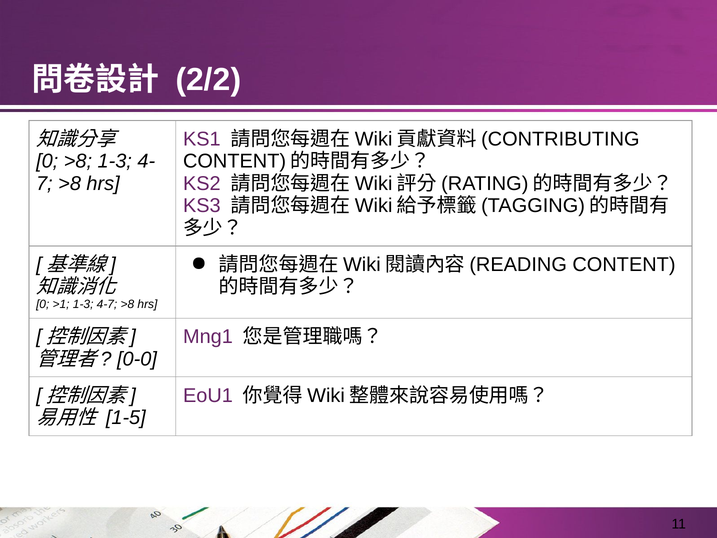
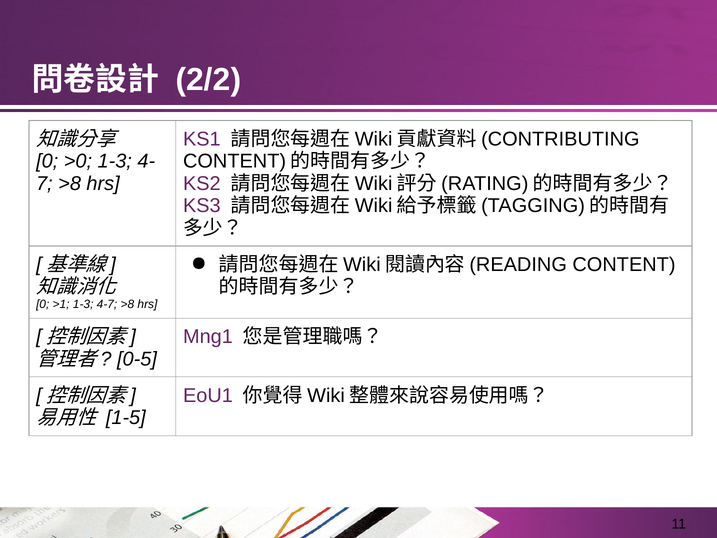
0 >8: >8 -> >0 (78, 161)
0-0: 0-0 -> 0-5 (137, 359)
